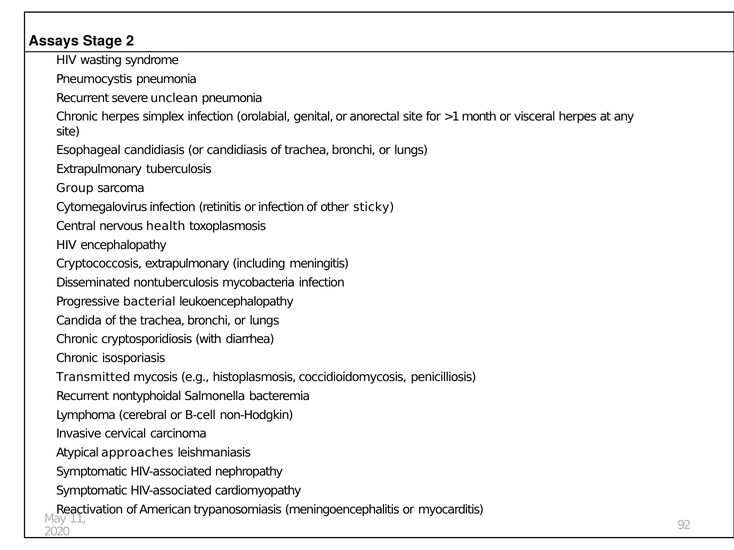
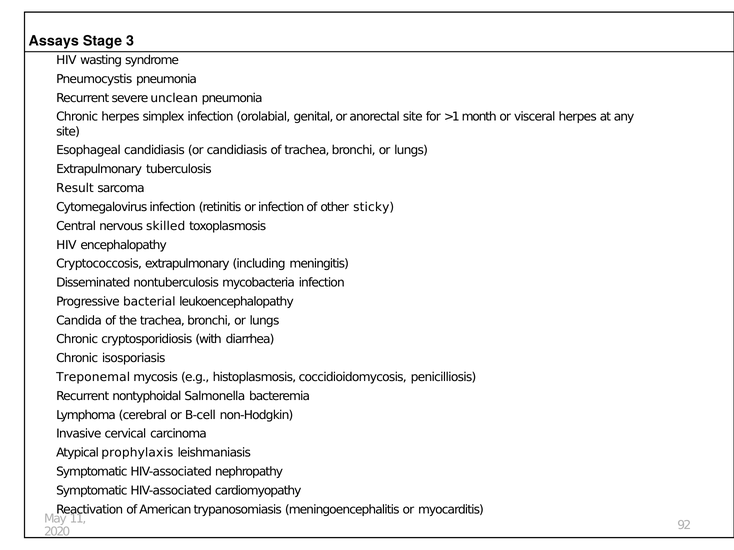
2: 2 -> 3 (130, 41)
Group: Group -> Result (75, 188)
health: health -> skilled (166, 226)
Transmitted: Transmitted -> Treponemal (93, 378)
approaches: approaches -> prophylaxis (137, 453)
